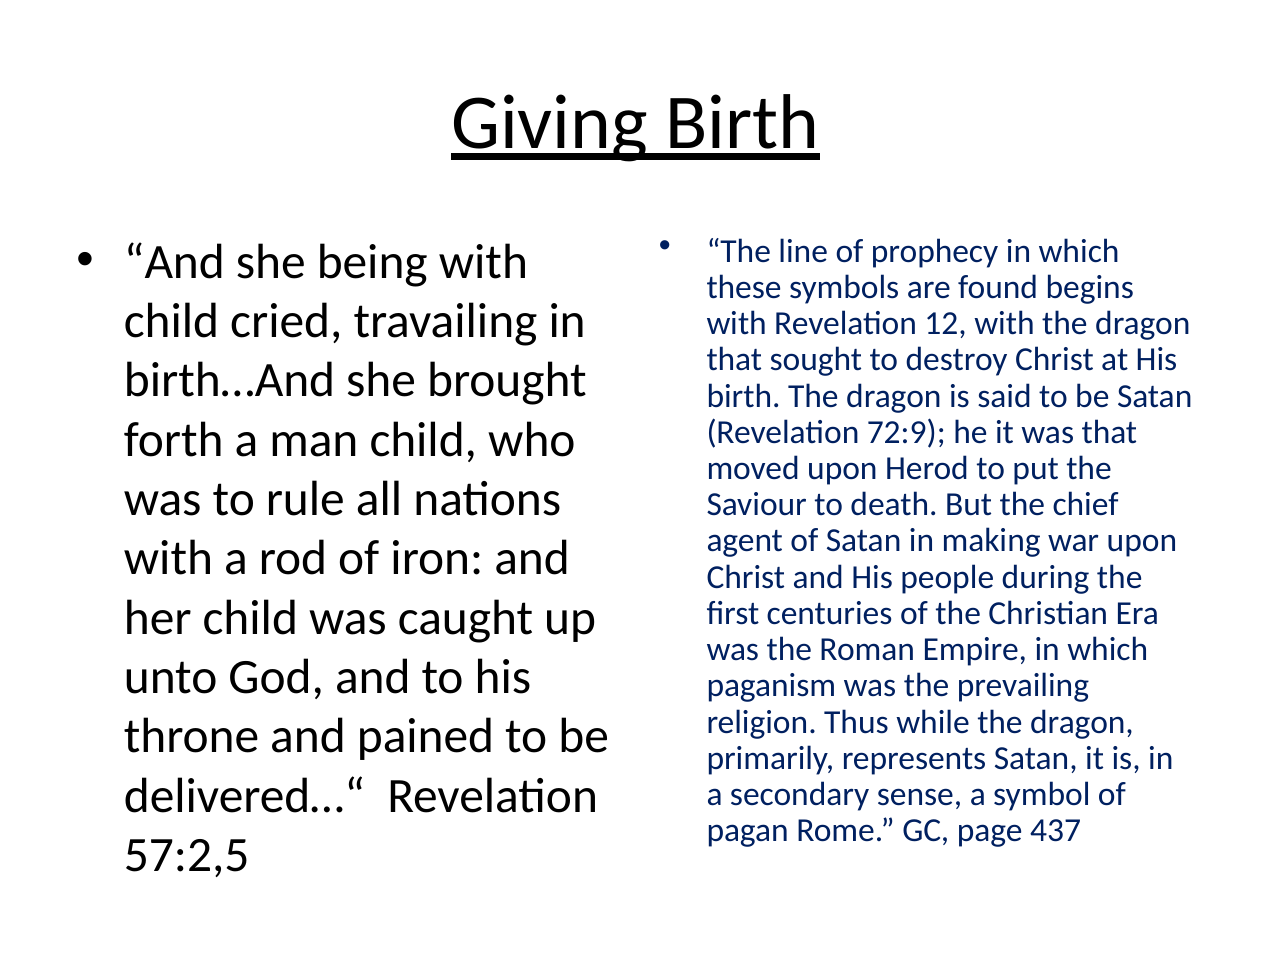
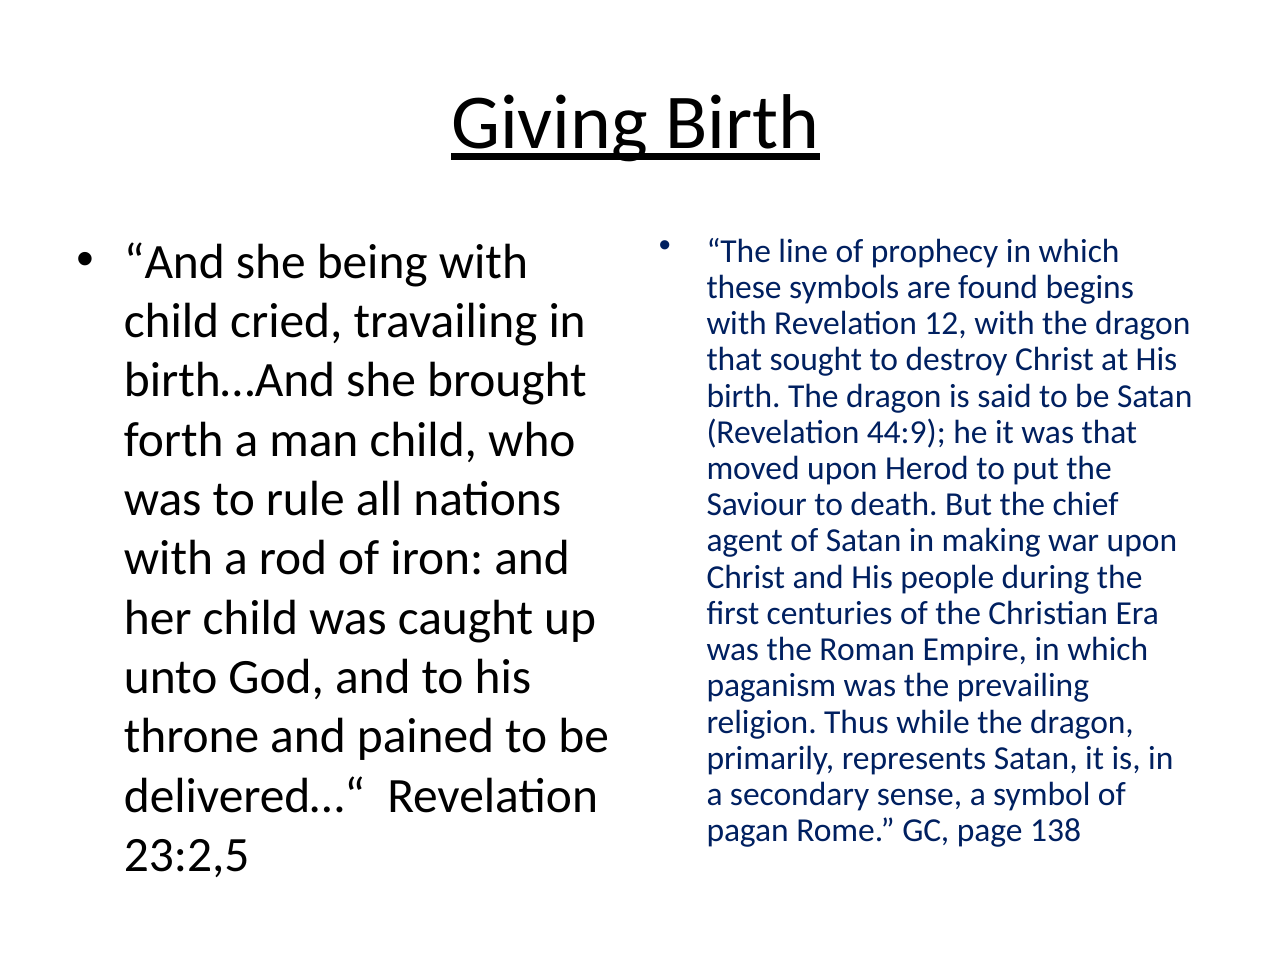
72:9: 72:9 -> 44:9 (906, 432)
437: 437 -> 138 (1056, 831)
57:2,5: 57:2,5 -> 23:2,5 (187, 855)
